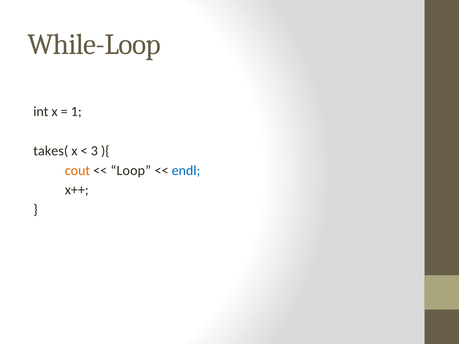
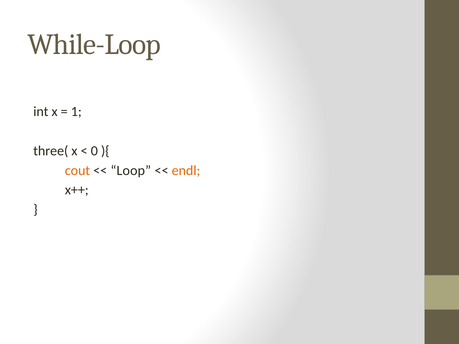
takes(: takes( -> three( (51, 151)
3: 3 -> 0 (94, 151)
endl colour: blue -> orange (186, 171)
